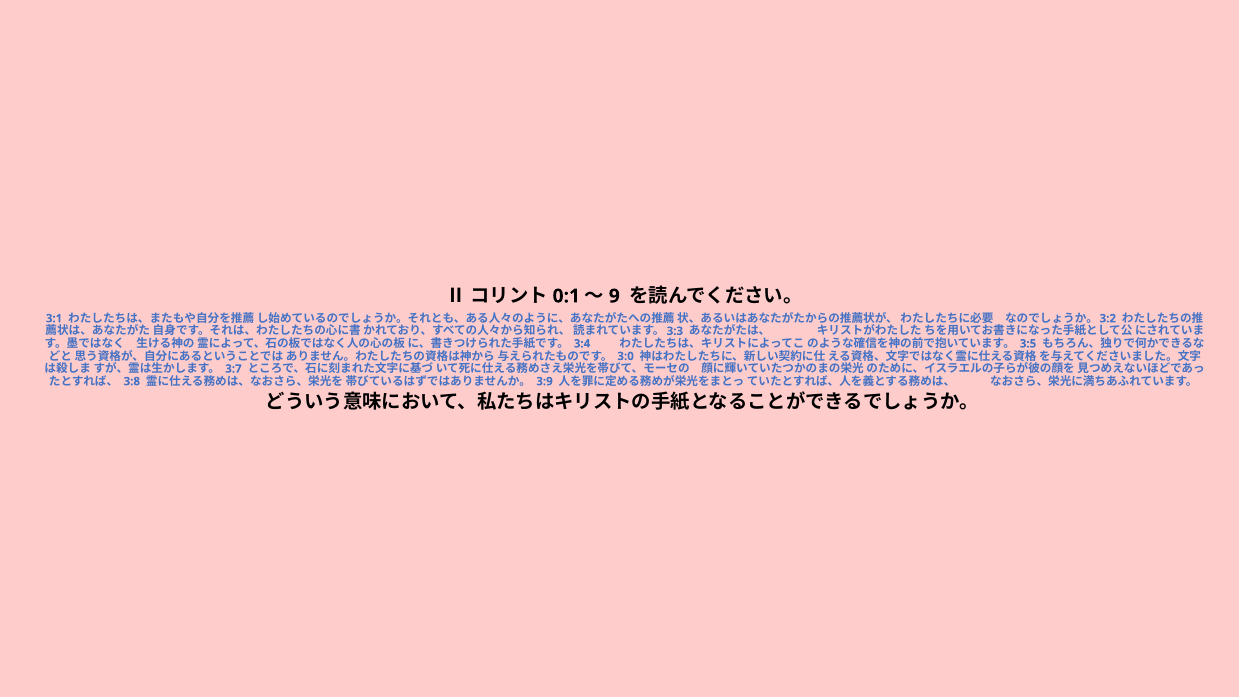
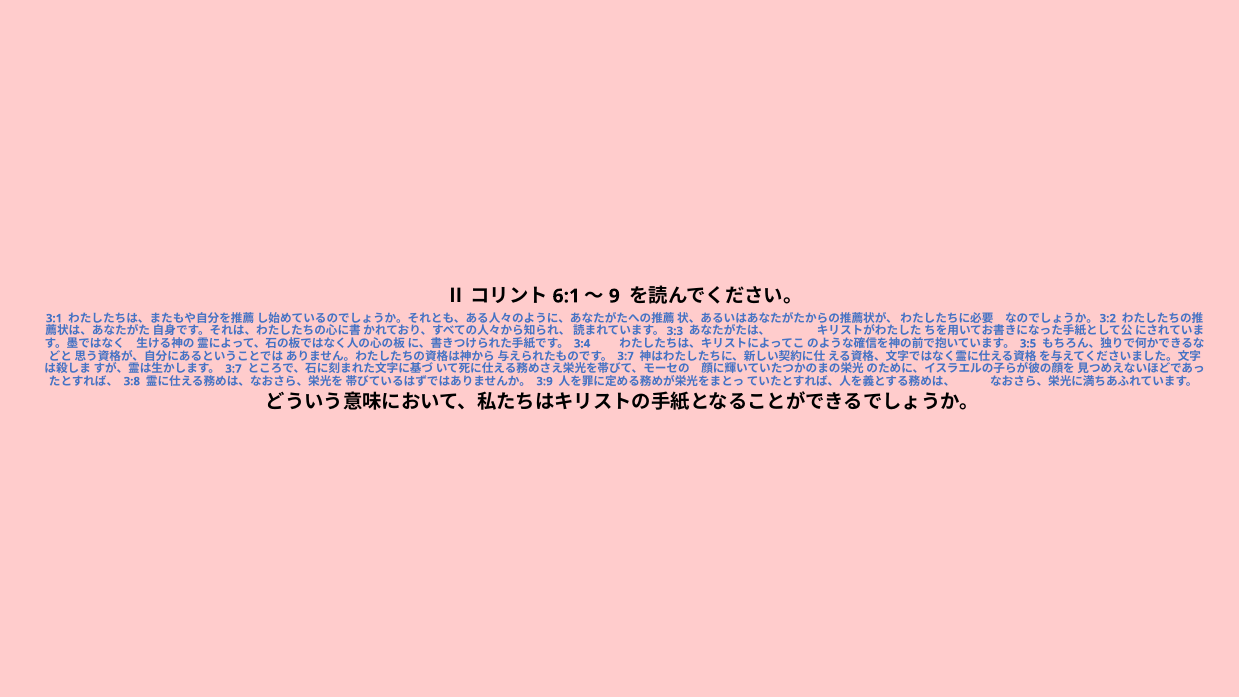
0:1: 0:1 -> 6:1 (566, 296)
3:0: 3:0 -> 3:7 (626, 356)
